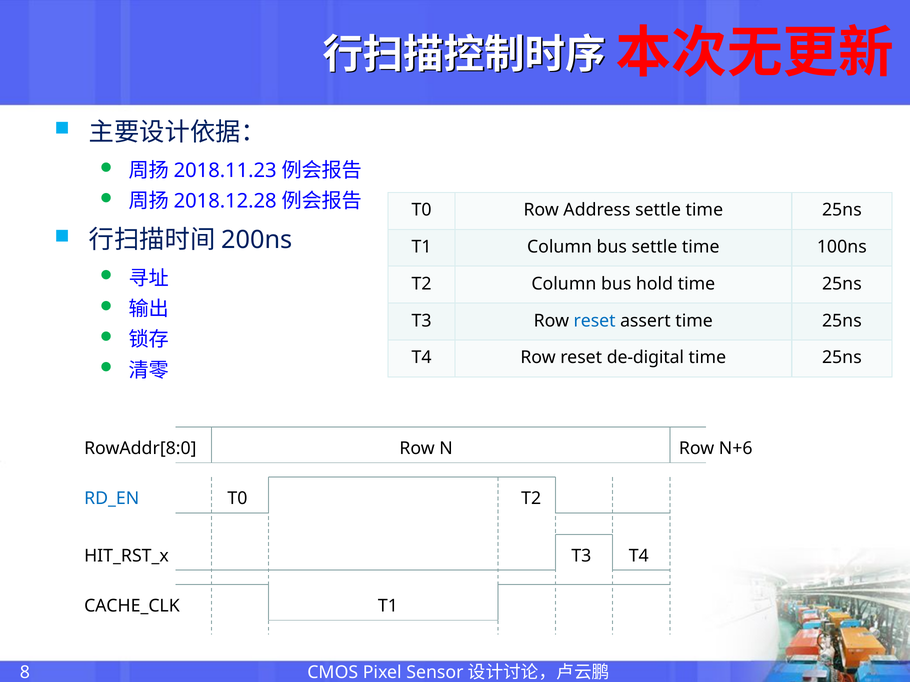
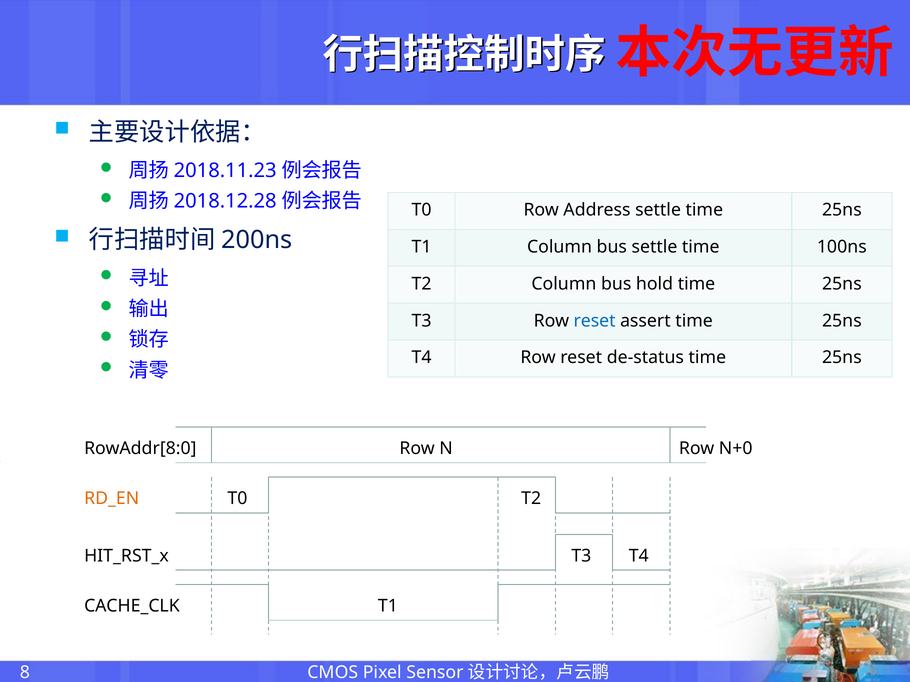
de-digital: de-digital -> de-status (645, 358)
N+6: N+6 -> N+0 (736, 449)
RD_EN colour: blue -> orange (112, 499)
